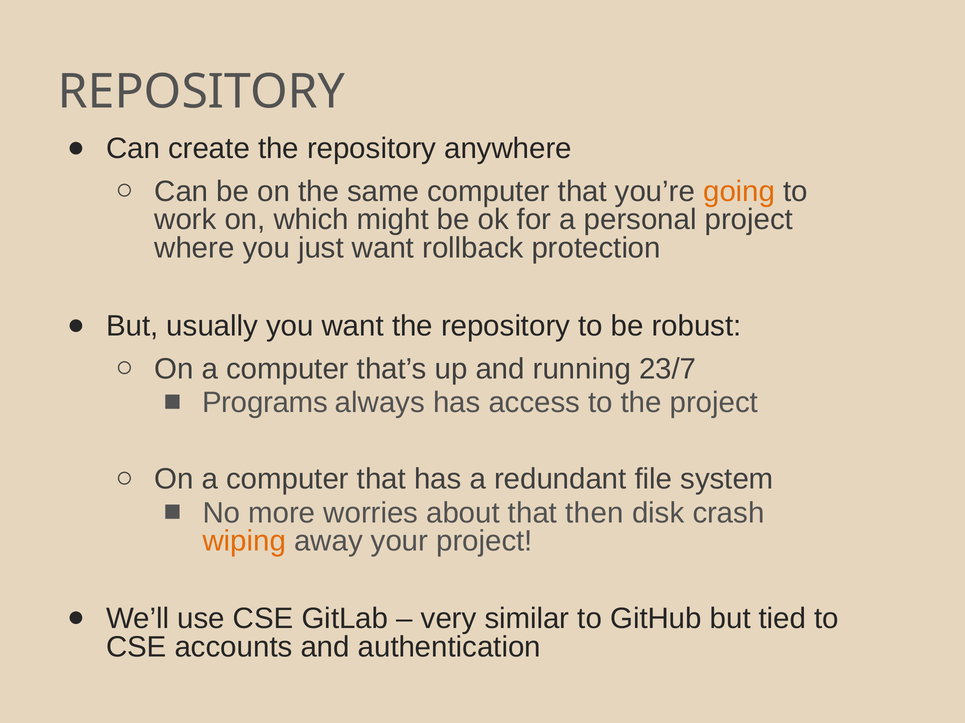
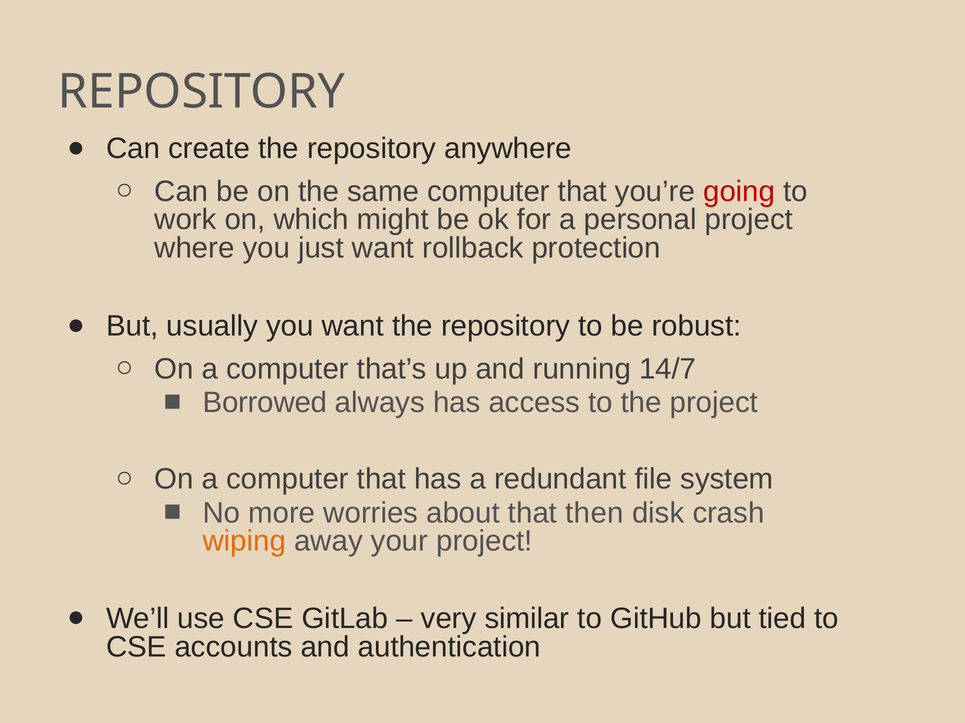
going colour: orange -> red (739, 192)
23/7: 23/7 -> 14/7 (668, 369)
Programs: Programs -> Borrowed (265, 403)
